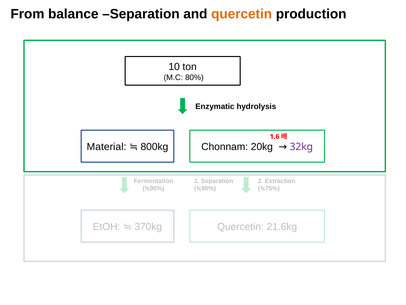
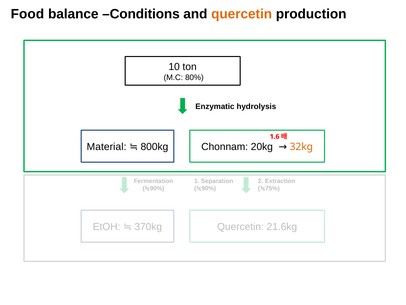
From: From -> Food (27, 14)
balance Separation: Separation -> Conditions (141, 14)
32kg colour: purple -> orange (301, 147)
